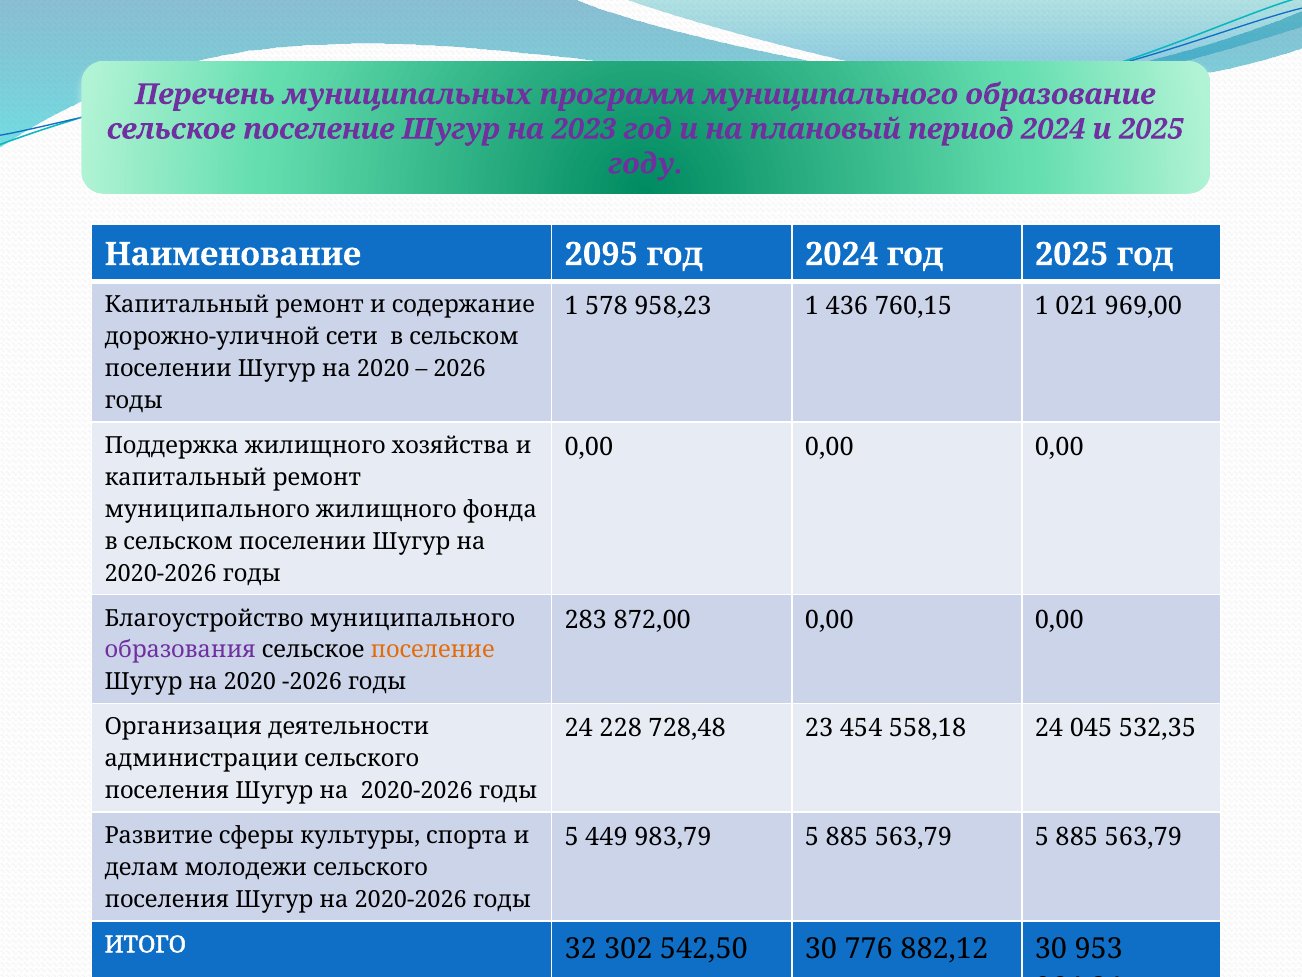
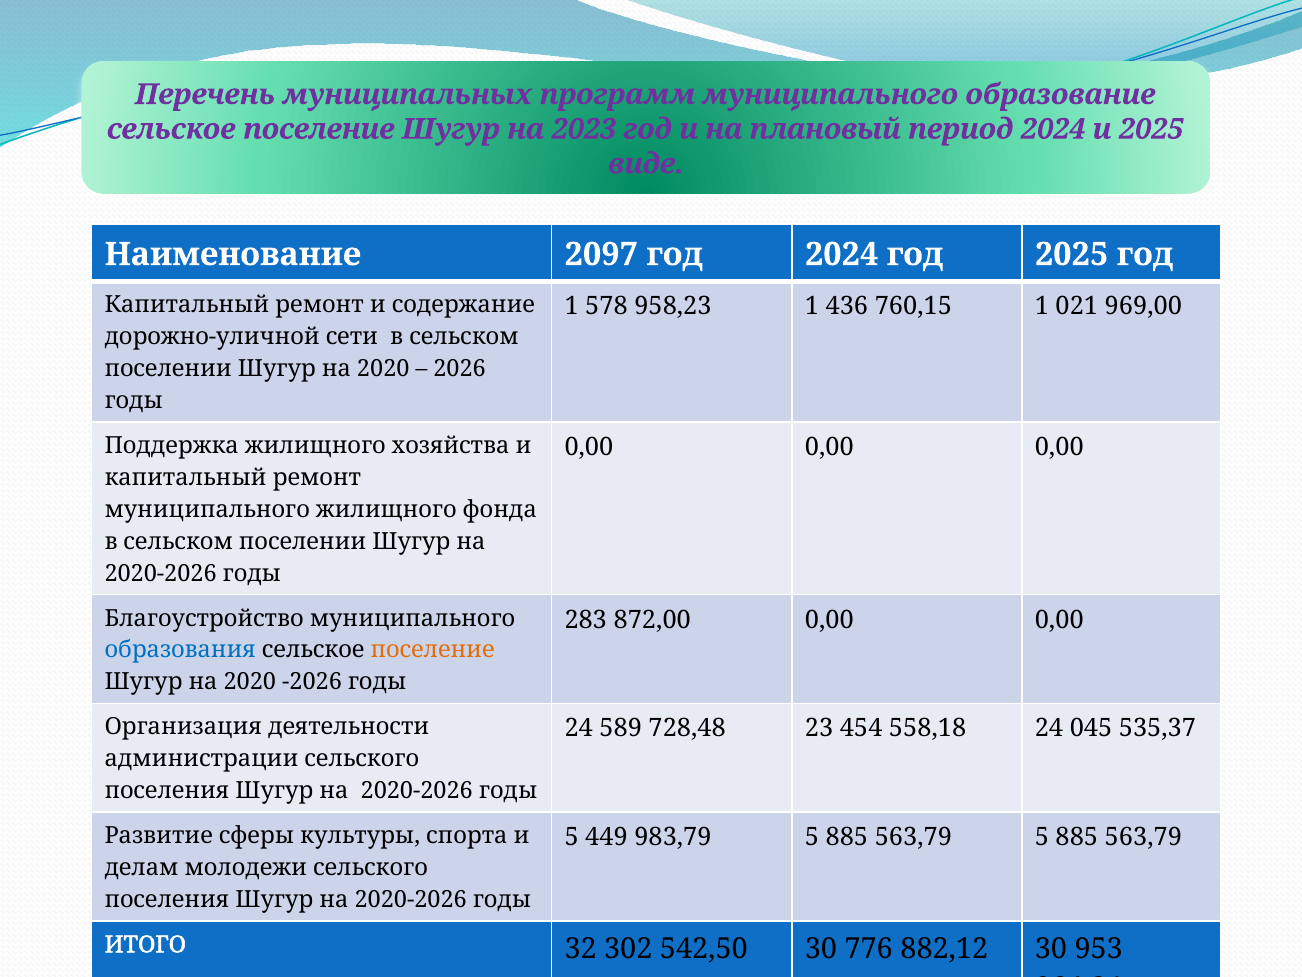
году: году -> виде (646, 164)
2095: 2095 -> 2097 (601, 254)
образования colour: purple -> blue (180, 650)
228: 228 -> 589 (621, 728)
532,35: 532,35 -> 535,37 (1157, 728)
